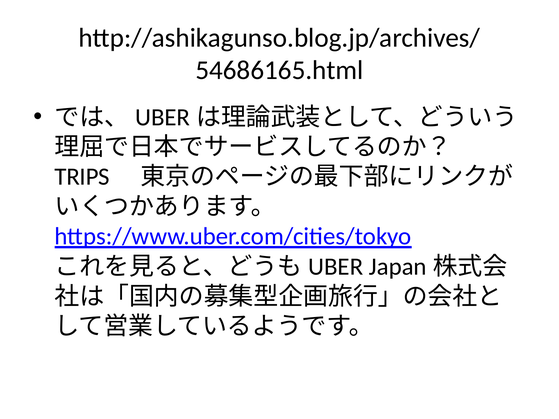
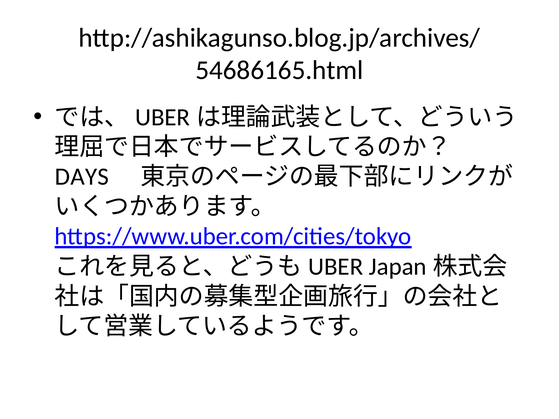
TRIPS: TRIPS -> DAYS (82, 177)
